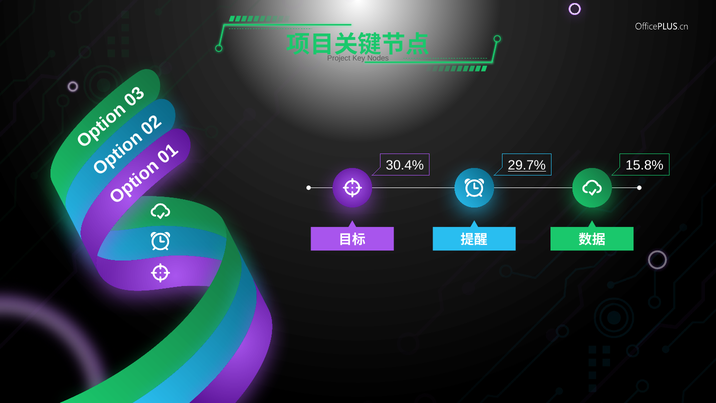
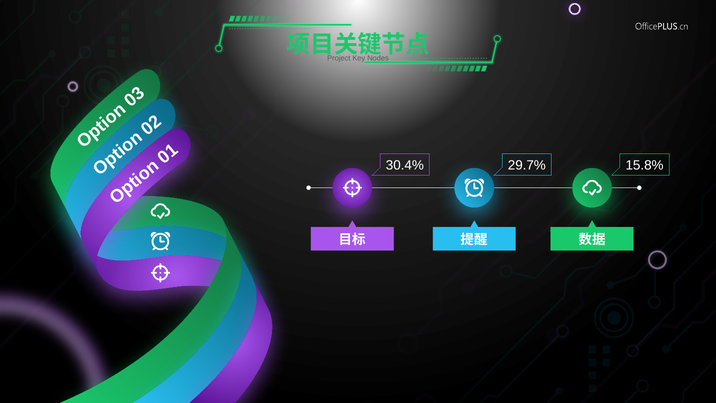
29.7% underline: present -> none (527, 165)
